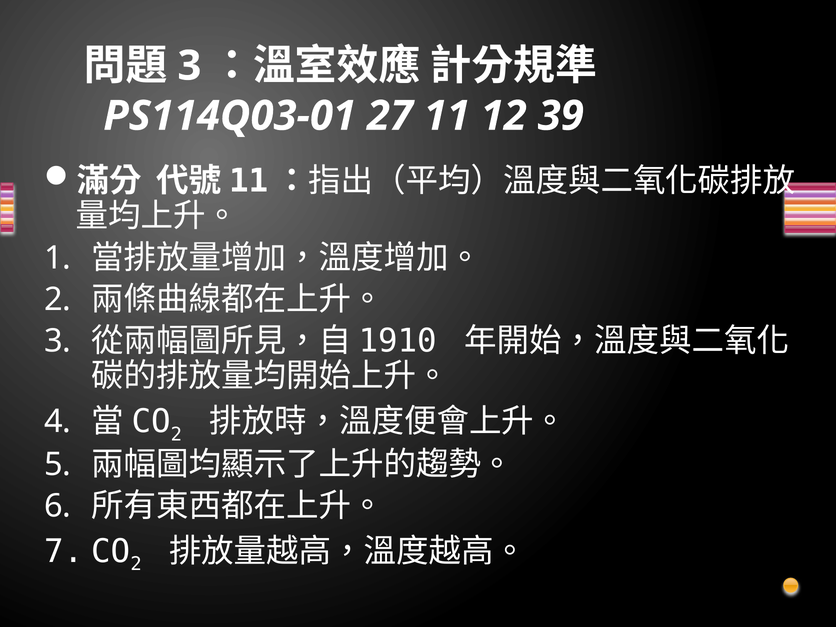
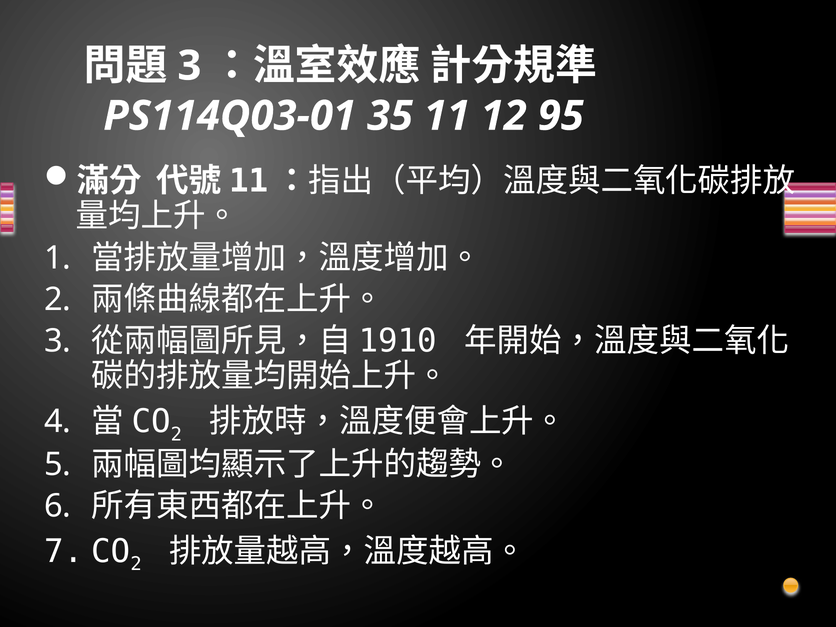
27: 27 -> 35 (390, 116)
39: 39 -> 95 (561, 116)
